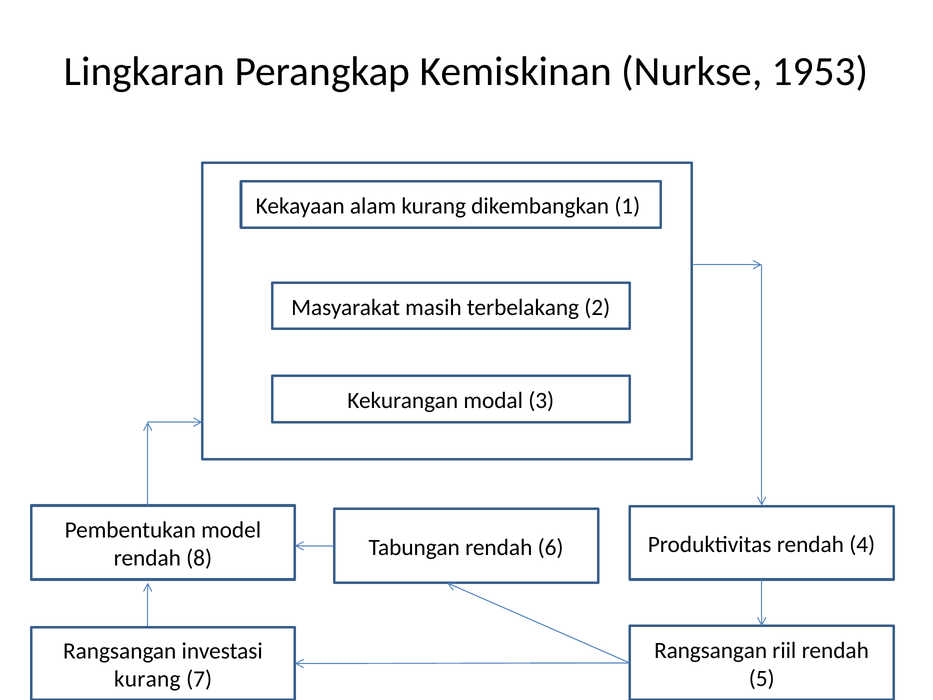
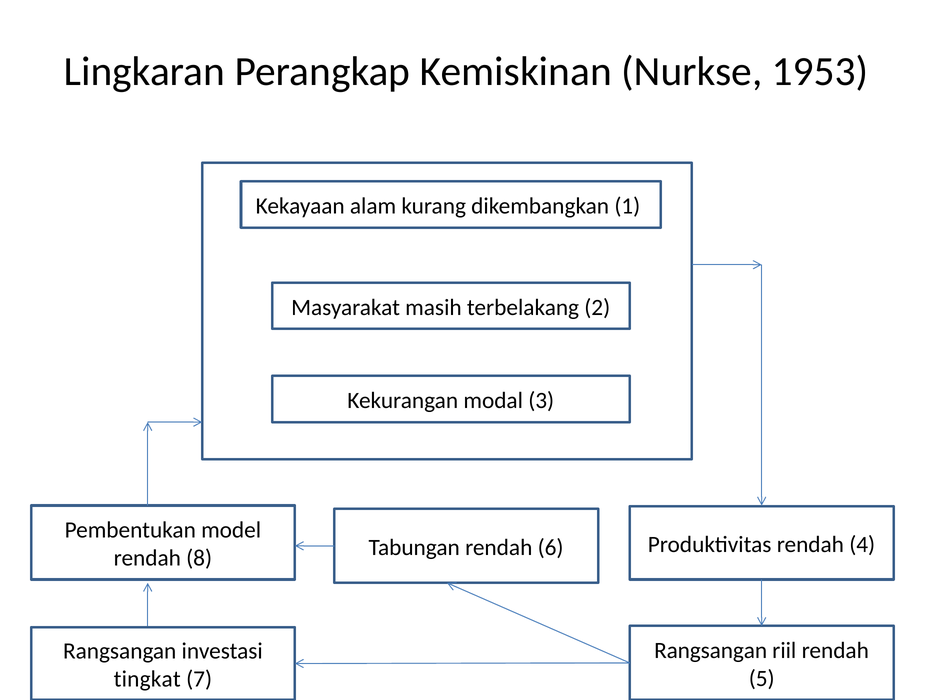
kurang: kurang -> tingkat (147, 679)
